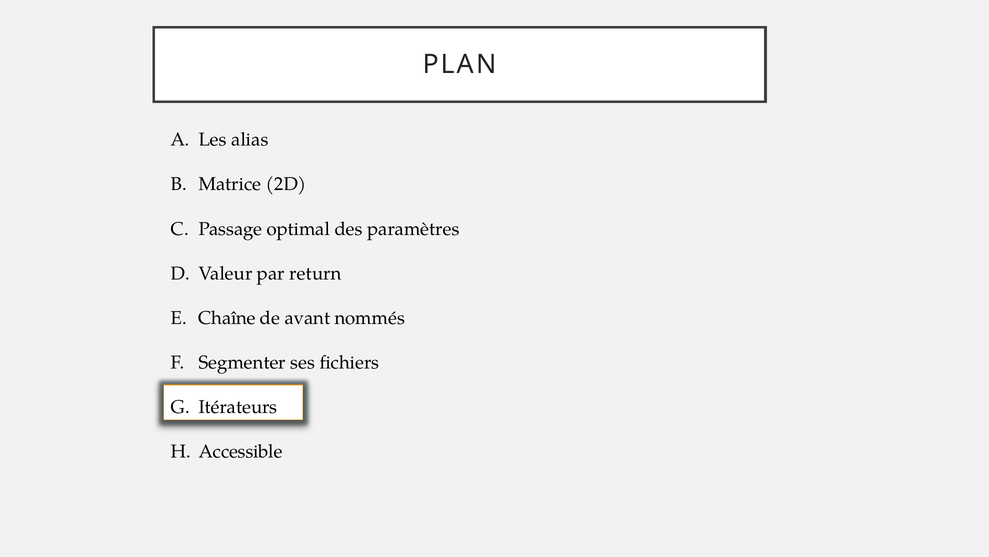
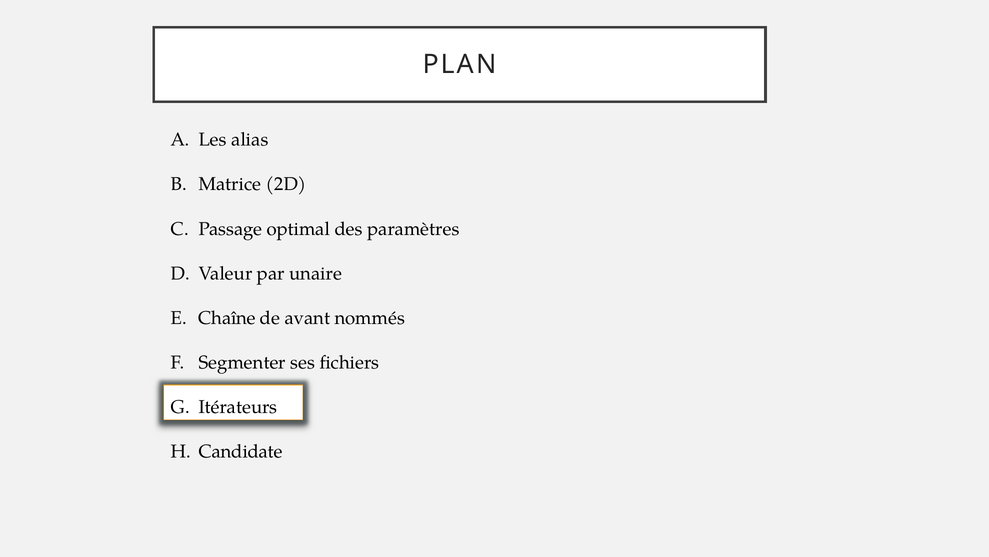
return: return -> unaire (316, 273)
Accessible: Accessible -> Candidate (241, 451)
